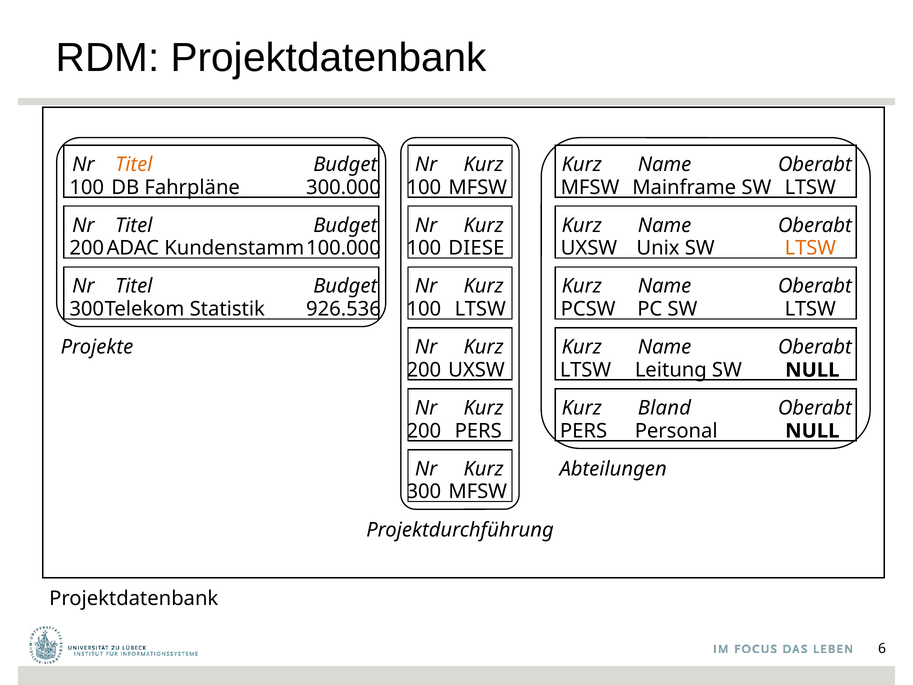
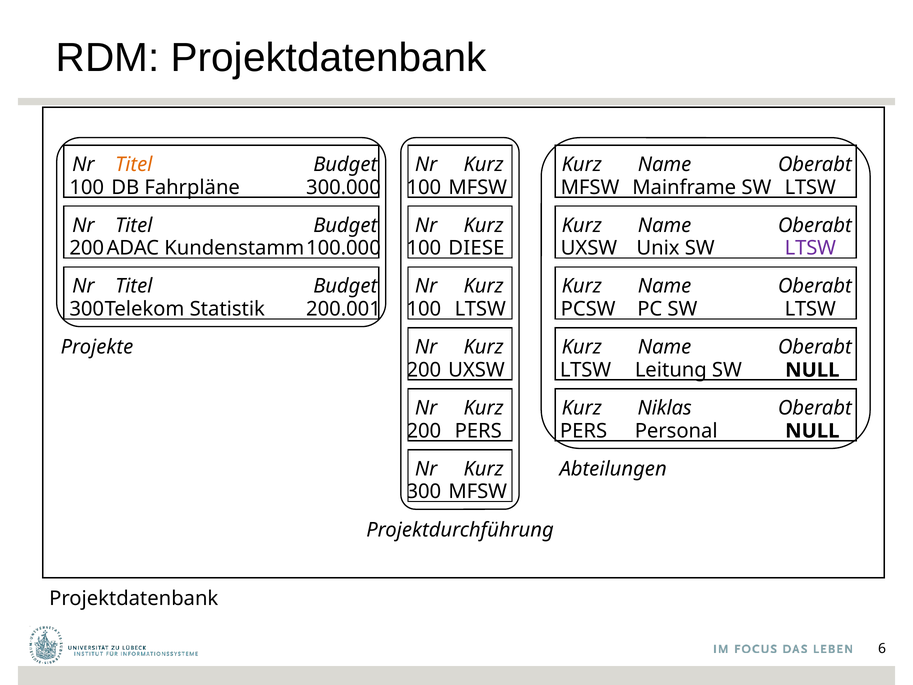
LTSW colour: orange -> purple (810, 248)
926.536: 926.536 -> 200.001 (343, 309)
Bland: Bland -> Niklas (665, 408)
